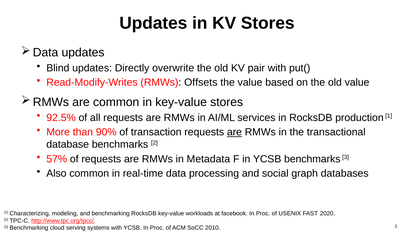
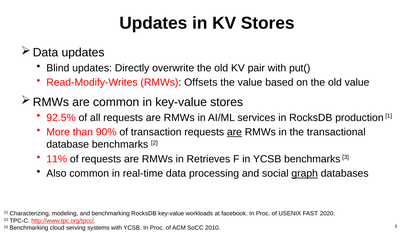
57%: 57% -> 11% (57, 159)
Metadata: Metadata -> Retrieves (208, 159)
graph underline: none -> present (305, 173)
